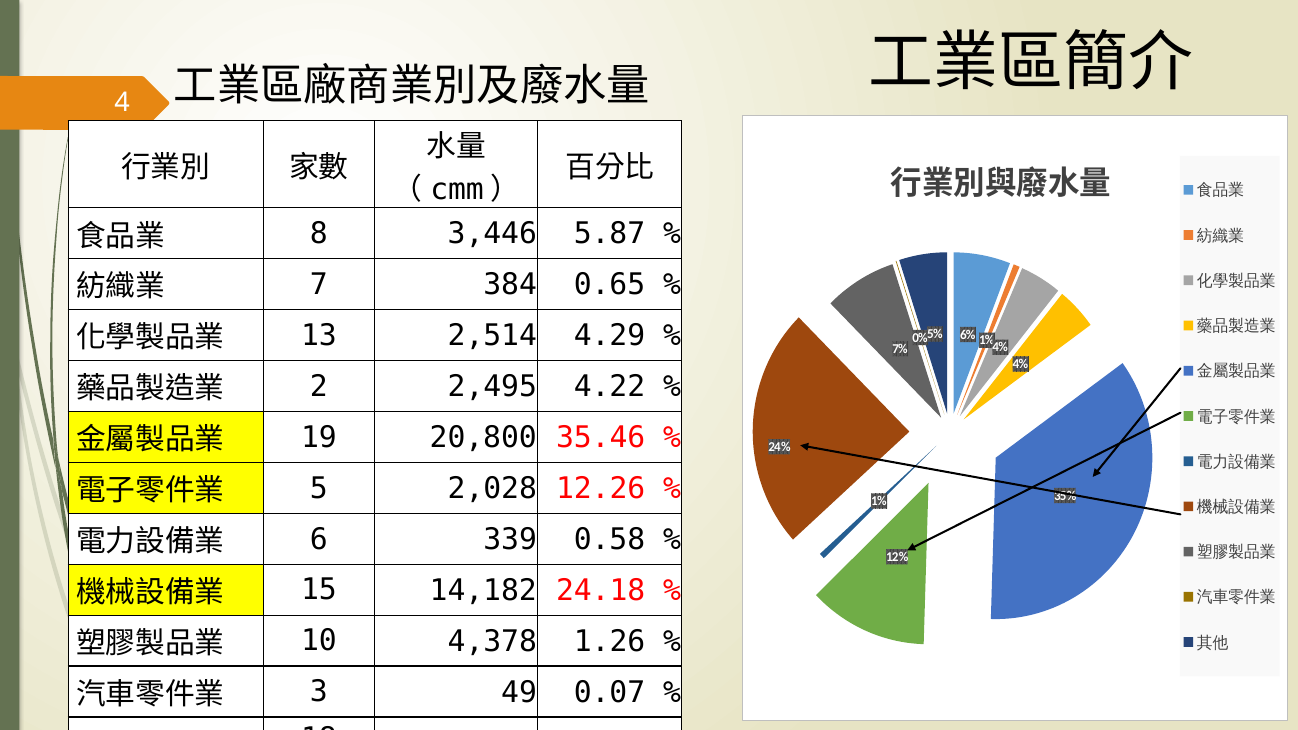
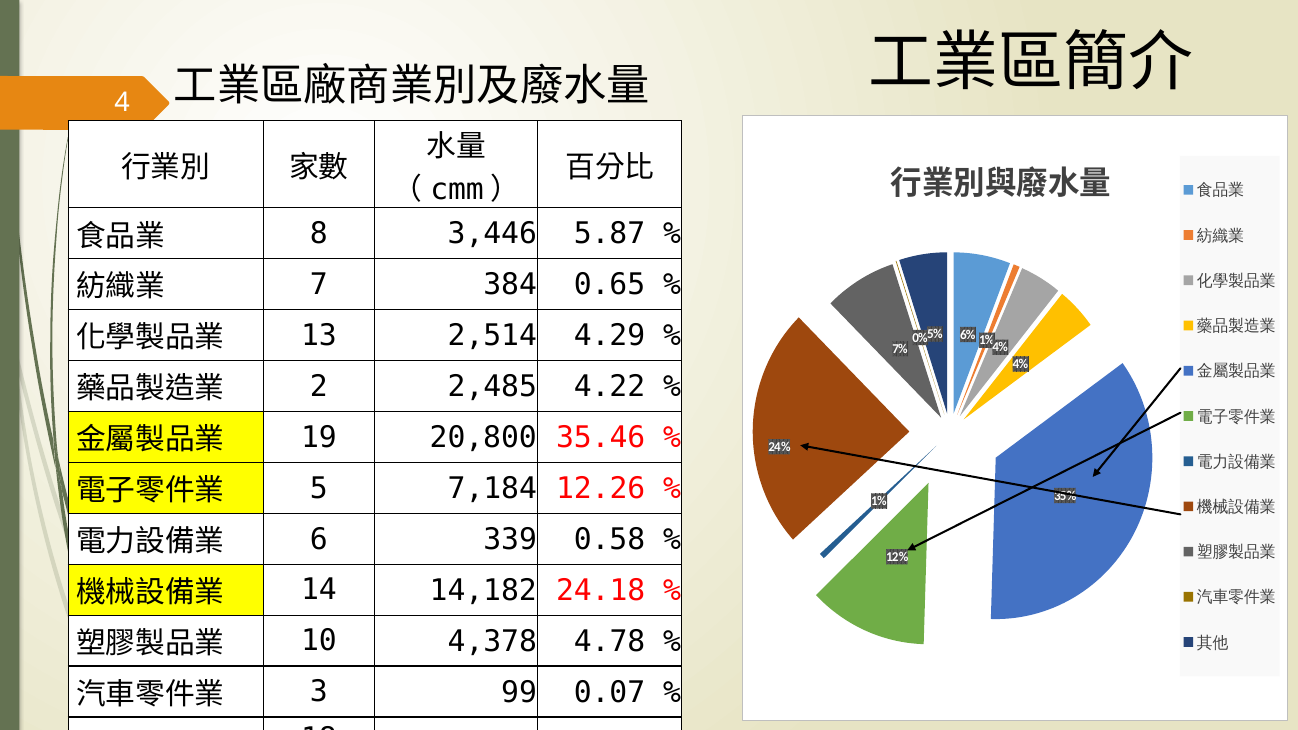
2,495: 2,495 -> 2,485 (492, 387)
2,028: 2,028 -> 7,184 (492, 489)
15: 15 -> 14 (319, 590)
1.26: 1.26 -> 4.78 (610, 642)
49: 49 -> 99 (519, 693)
